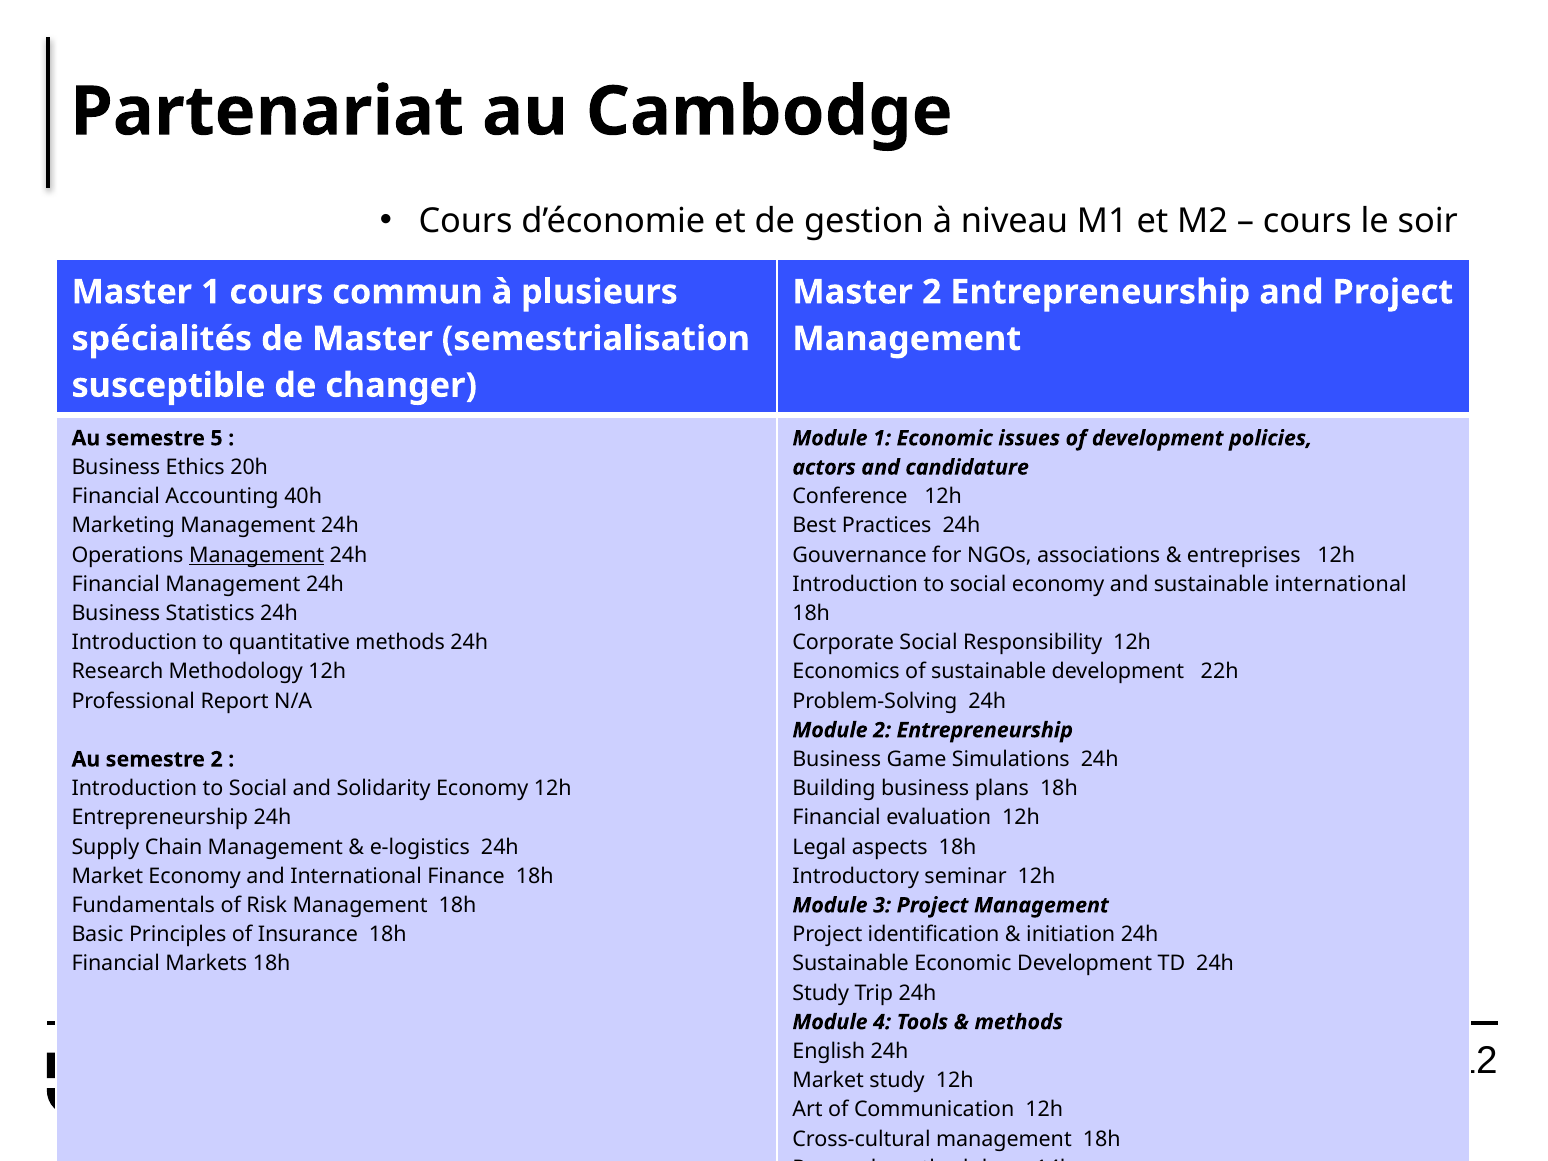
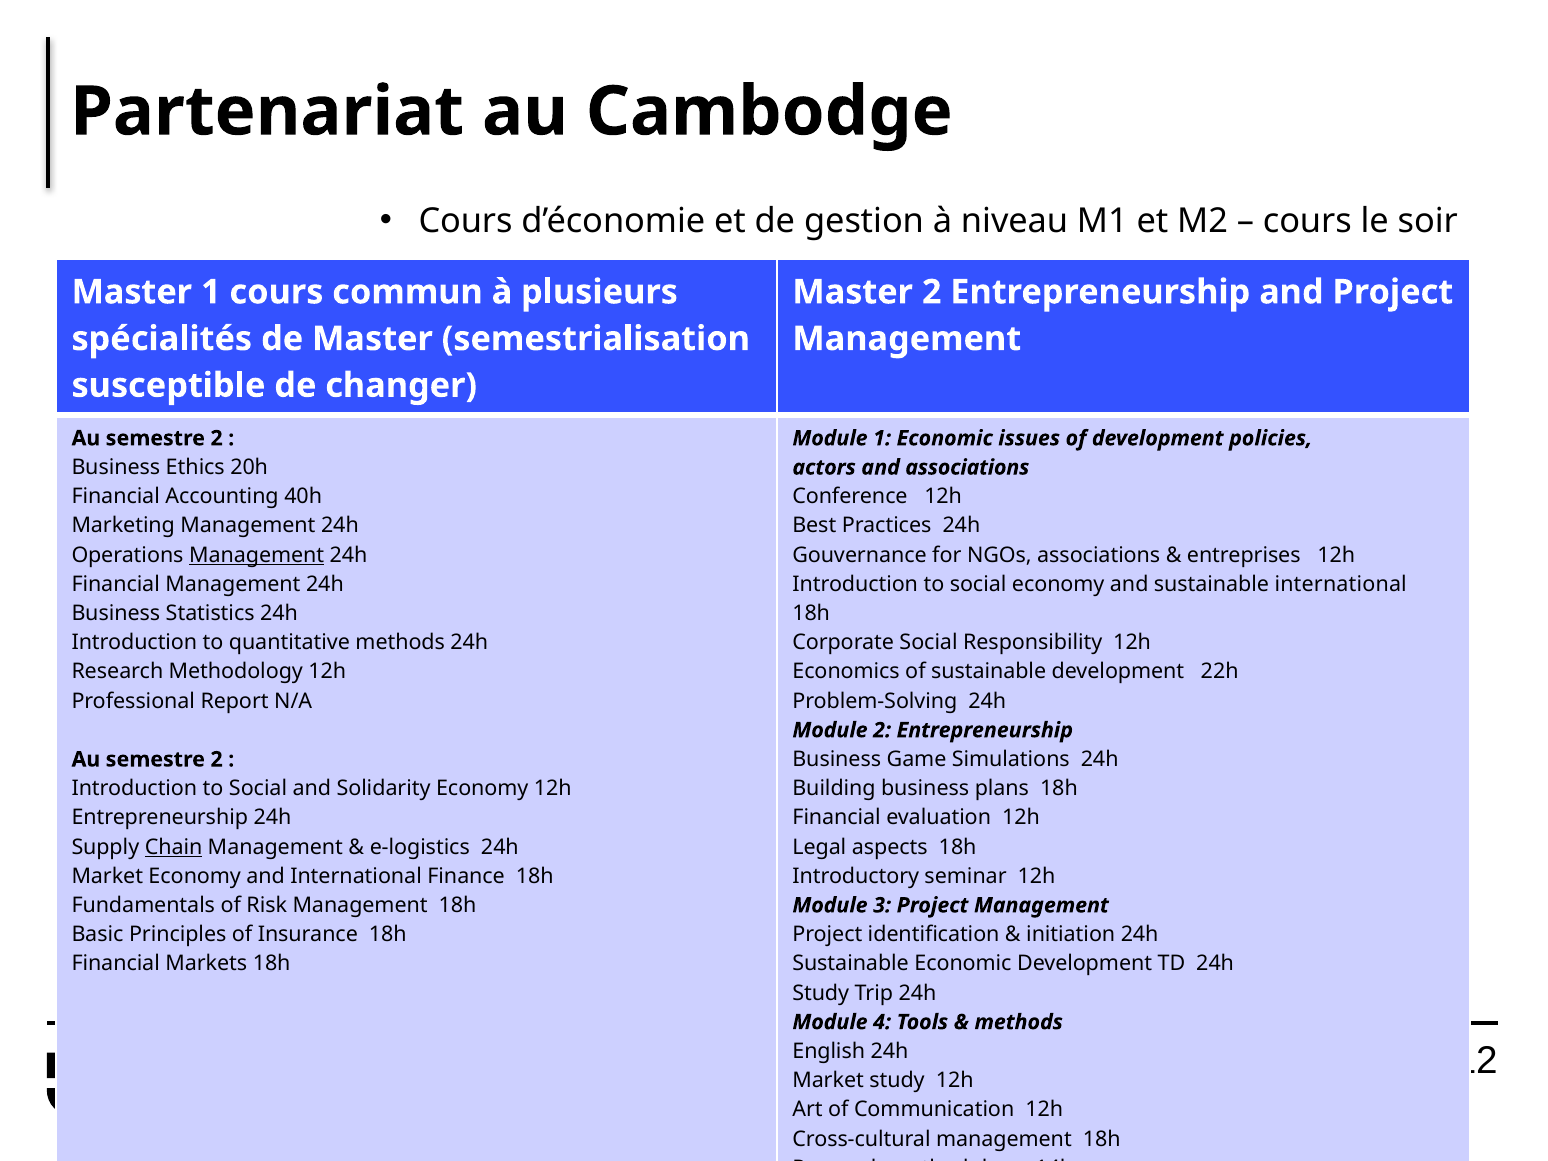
5: 5 -> 2 (217, 438)
and candidature: candidature -> associations (967, 467)
Chain underline: none -> present (174, 847)
